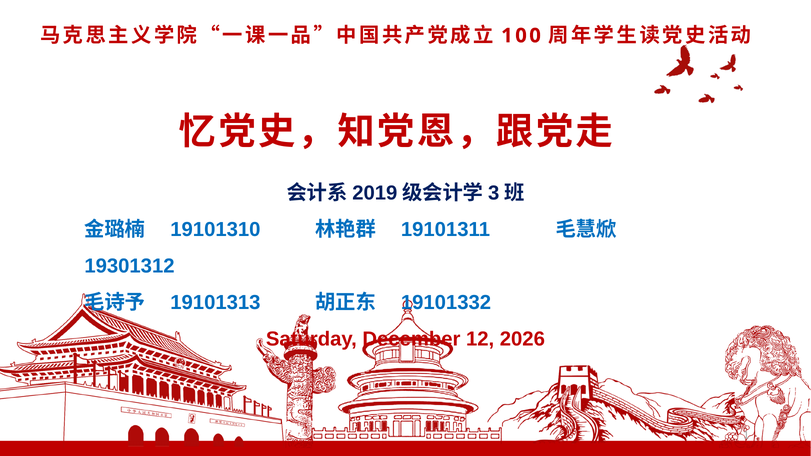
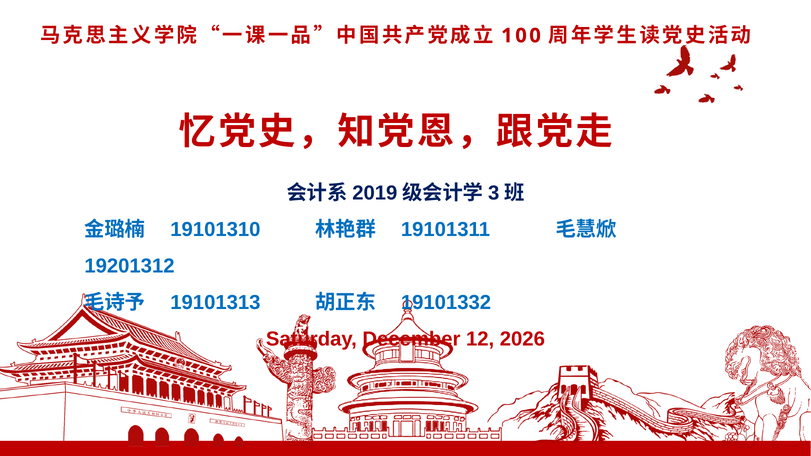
19301312: 19301312 -> 19201312 (129, 266)
